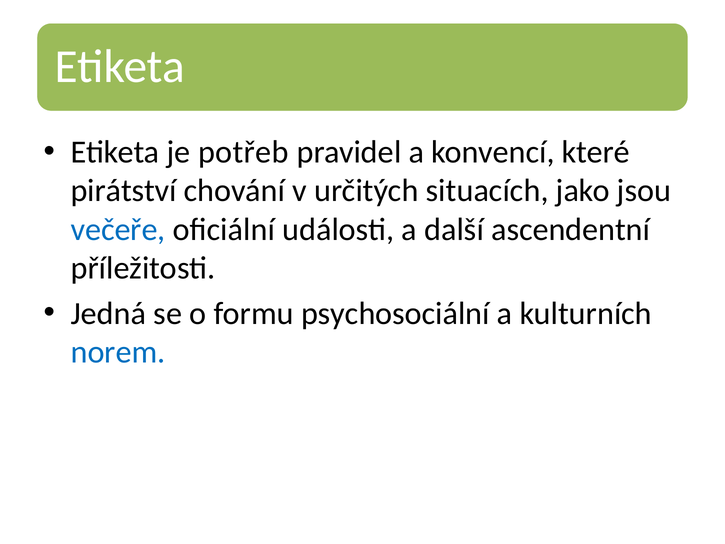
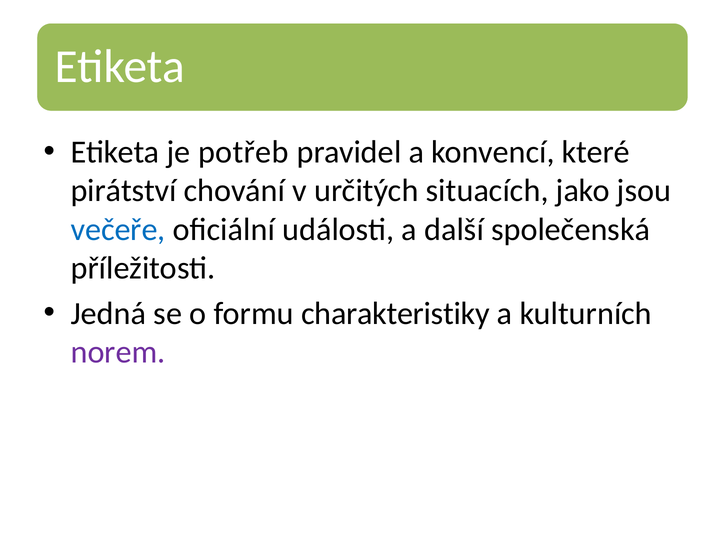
ascendentní: ascendentní -> společenská (571, 229)
psychosociální: psychosociální -> charakteristiky (395, 313)
norem colour: blue -> purple (118, 352)
